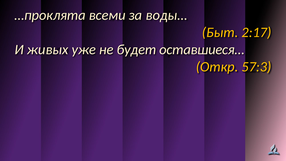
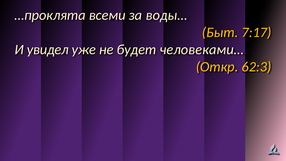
2:17: 2:17 -> 7:17 (257, 32)
живых: живых -> увидел (48, 49)
оставшиеся…: оставшиеся… -> человеками… (202, 49)
57:3: 57:3 -> 62:3 (256, 67)
